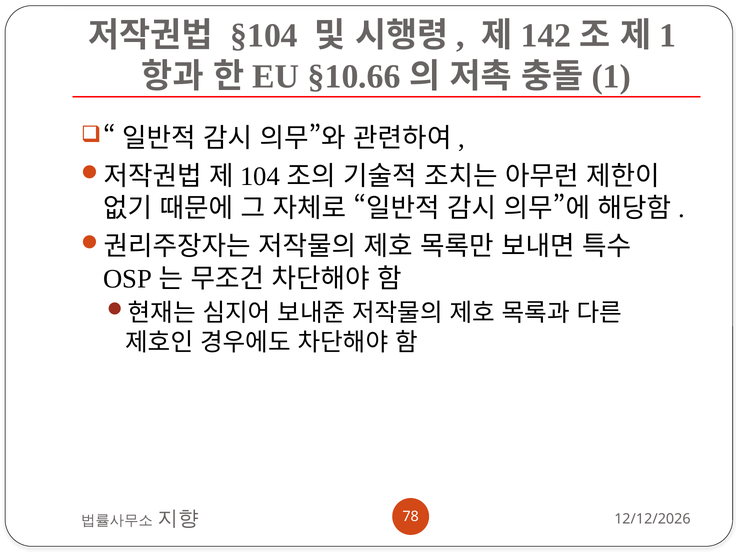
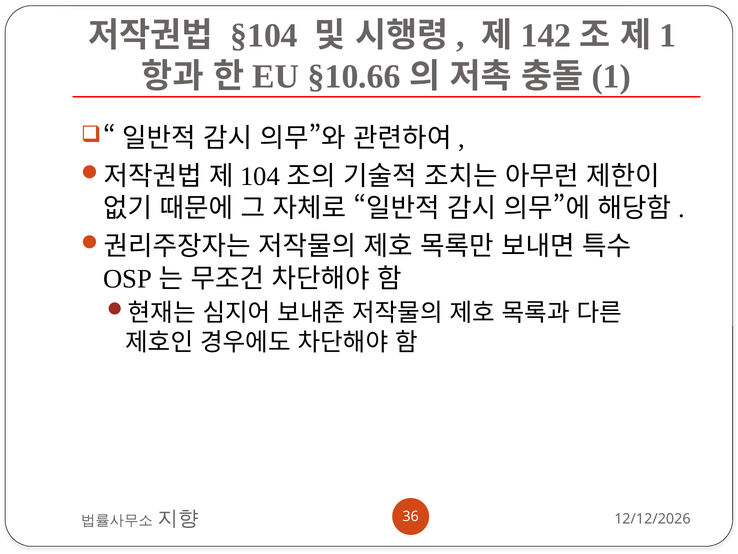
78: 78 -> 36 (411, 516)
